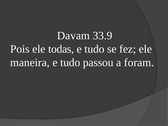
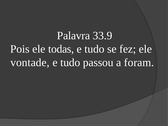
Davam: Davam -> Palavra (74, 36)
maneira: maneira -> vontade (30, 62)
